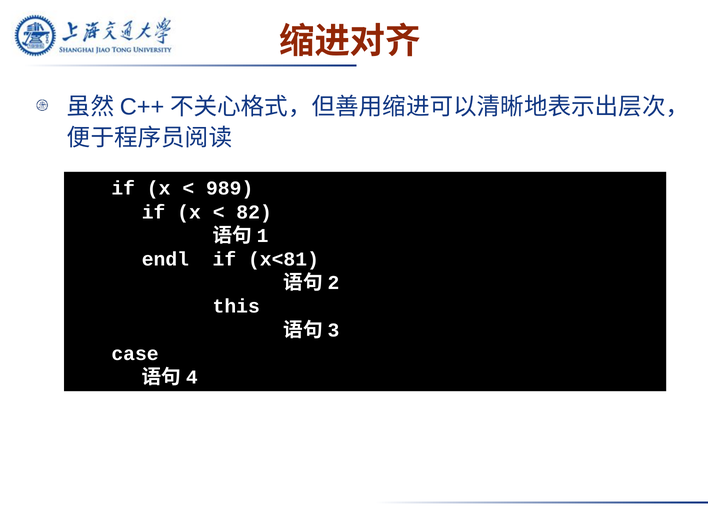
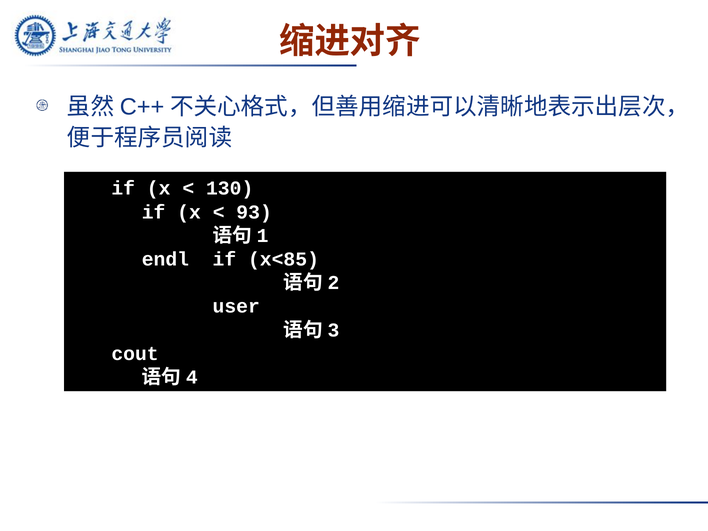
989: 989 -> 130 (230, 188)
82: 82 -> 93 (254, 212)
x<81: x<81 -> x<85 (283, 259)
this: this -> user (236, 306)
case: case -> cout (135, 354)
